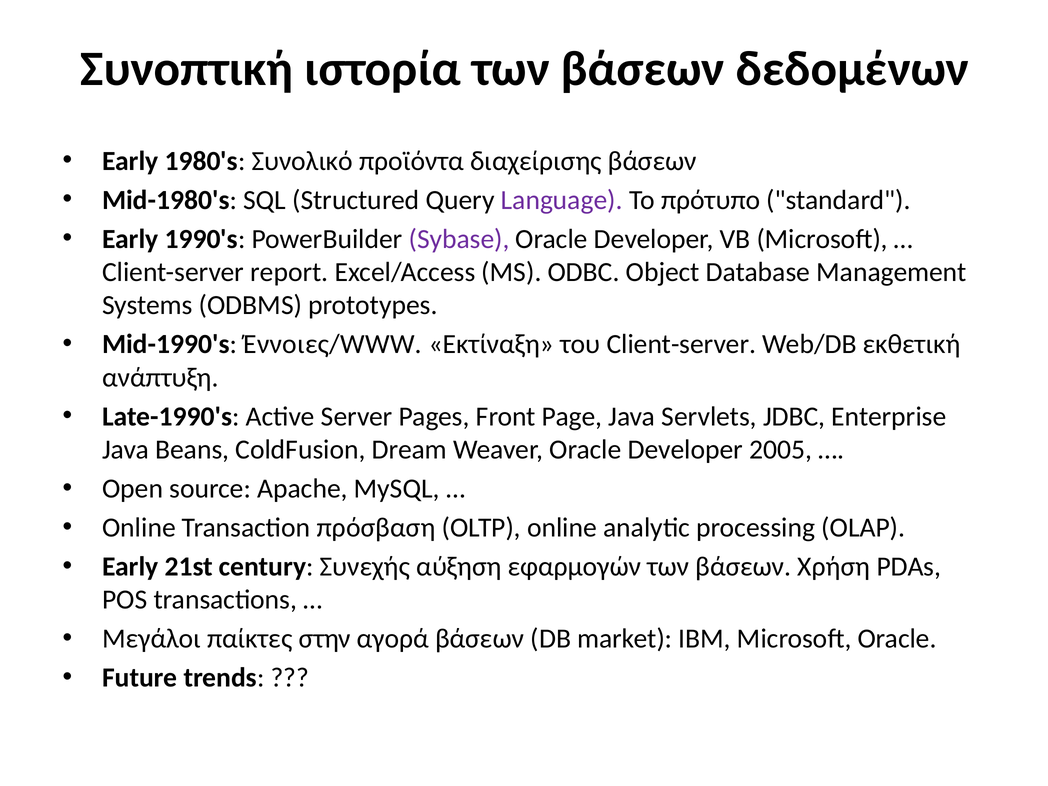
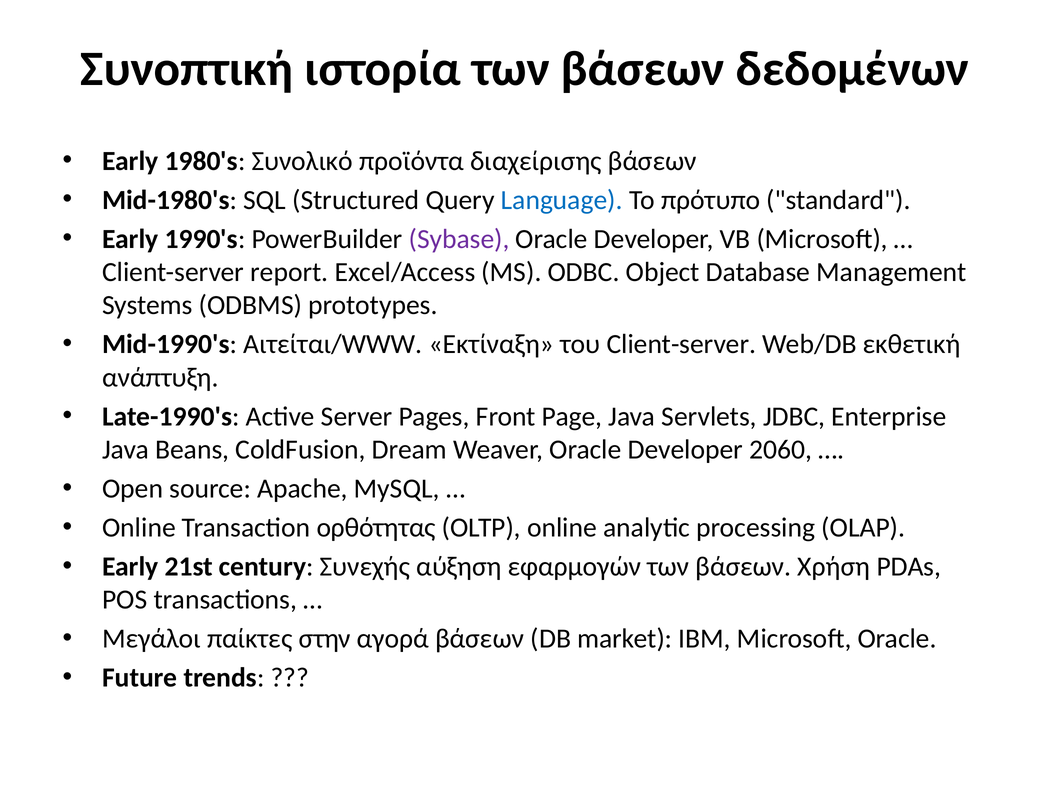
Language colour: purple -> blue (562, 200)
Έννοιες/WWW: Έννοιες/WWW -> Αιτείται/WWW (333, 344)
2005: 2005 -> 2060 (781, 450)
πρόσβαση: πρόσβαση -> ορθότητας (376, 528)
